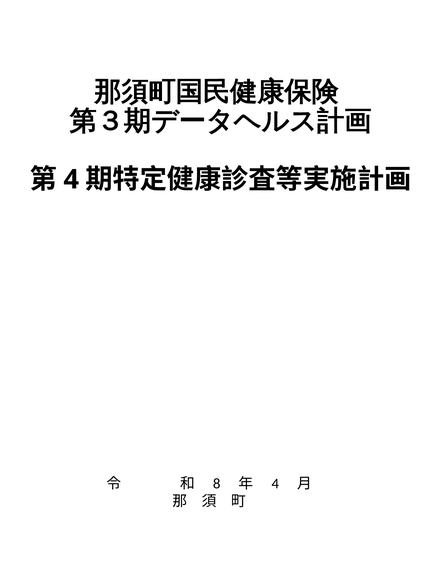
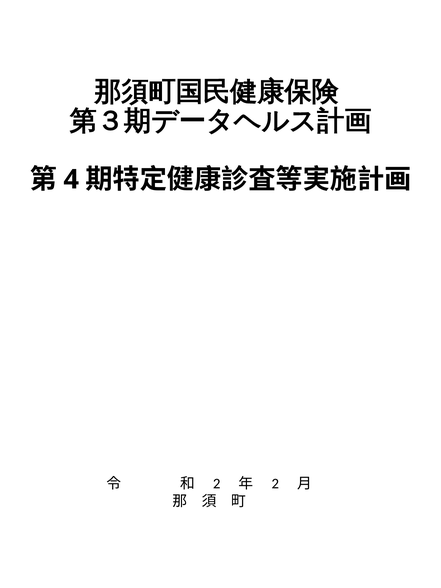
8: 8 -> 2 (217, 484)
4: 4 -> 2 (275, 484)
